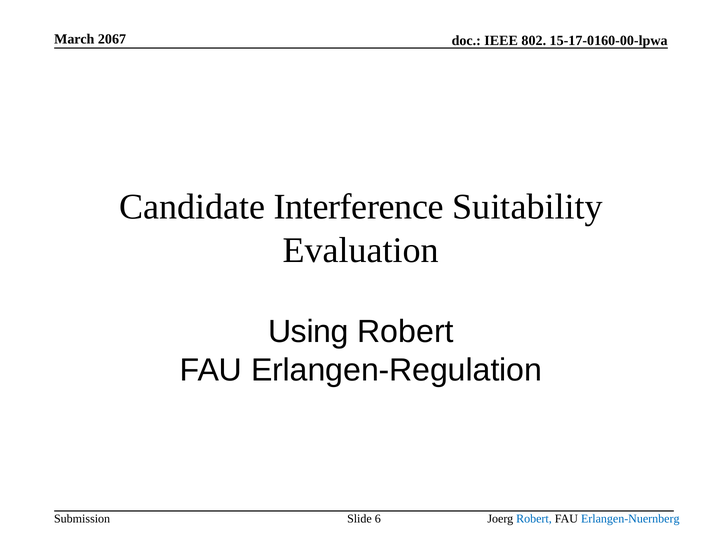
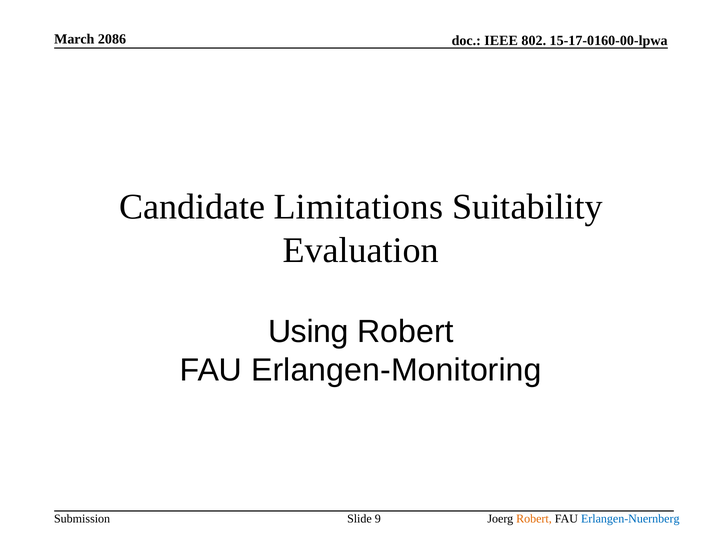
2067: 2067 -> 2086 (112, 39)
Interference: Interference -> Limitations (358, 207)
Erlangen-Regulation: Erlangen-Regulation -> Erlangen-Monitoring (396, 371)
6: 6 -> 9 (378, 519)
Robert colour: blue -> orange (534, 519)
